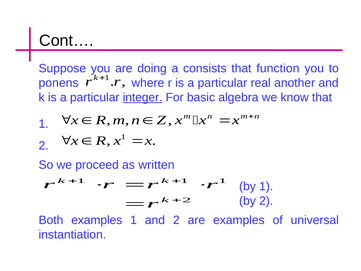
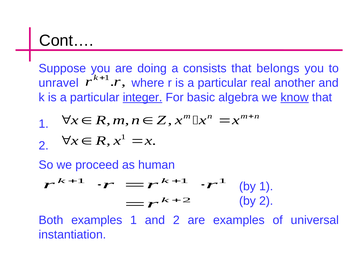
function: function -> belongs (278, 68)
ponens: ponens -> unravel (59, 83)
know underline: none -> present (295, 97)
written: written -> human (157, 165)
